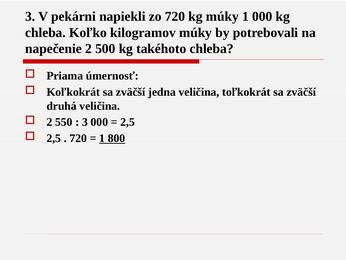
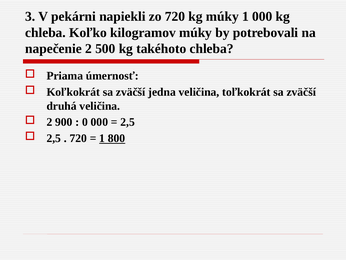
550: 550 -> 900 (64, 122)
3: 3 -> 0 (85, 122)
